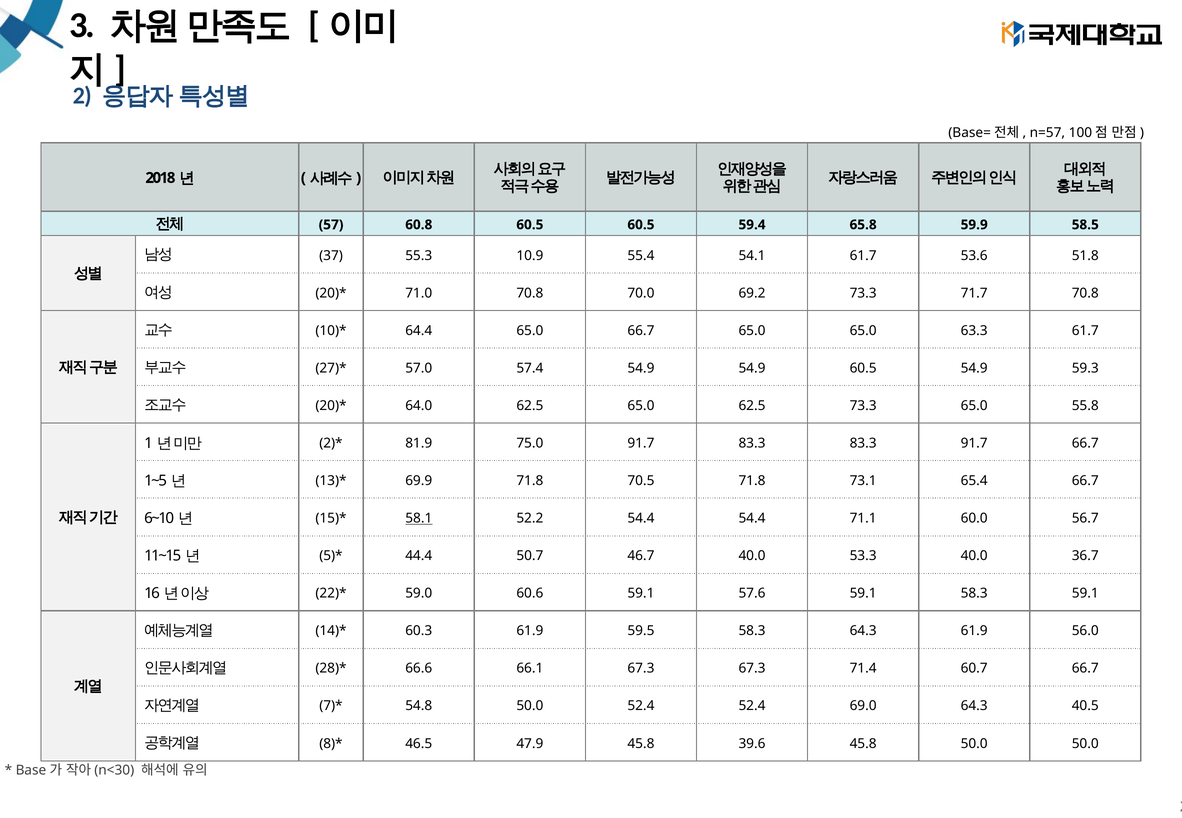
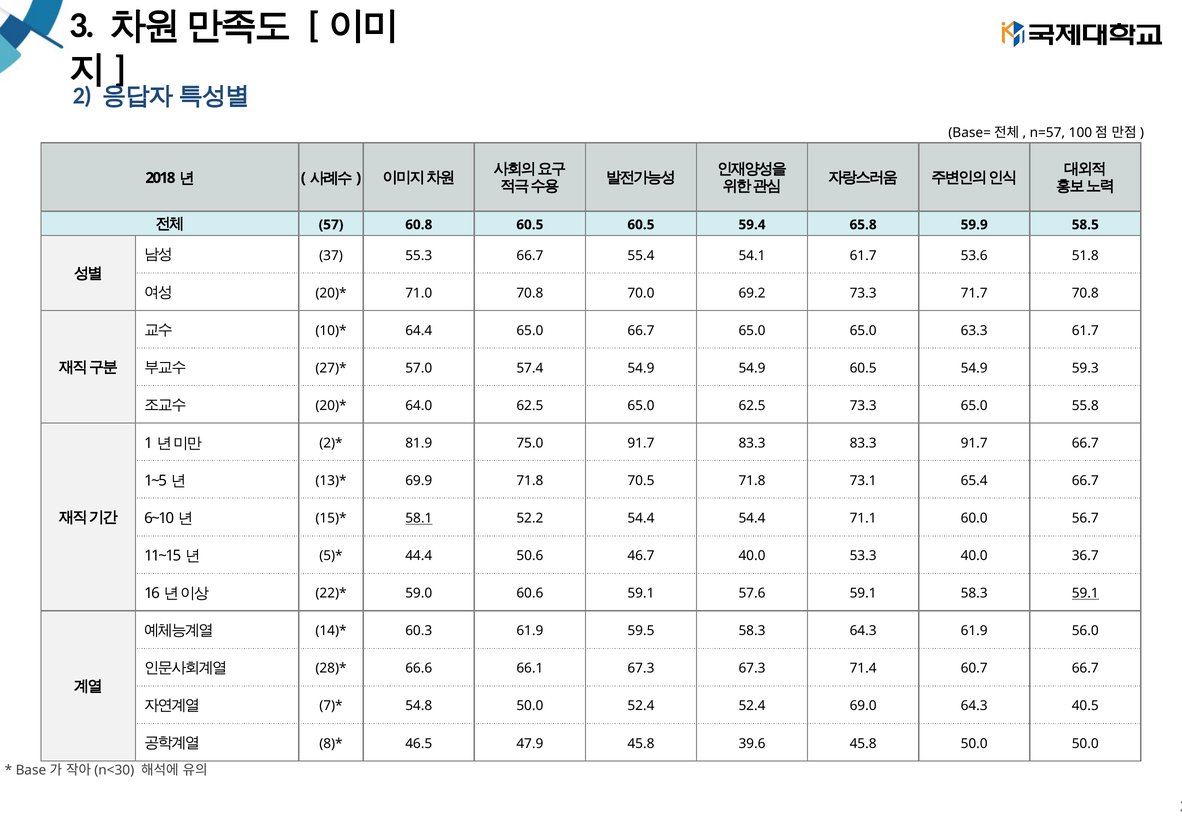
55.3 10.9: 10.9 -> 66.7 (530, 256)
50.7: 50.7 -> 50.6 (530, 556)
59.1 underline: none -> present (1085, 594)
